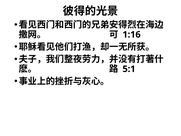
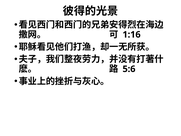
5:1: 5:1 -> 5:6 (129, 69)
